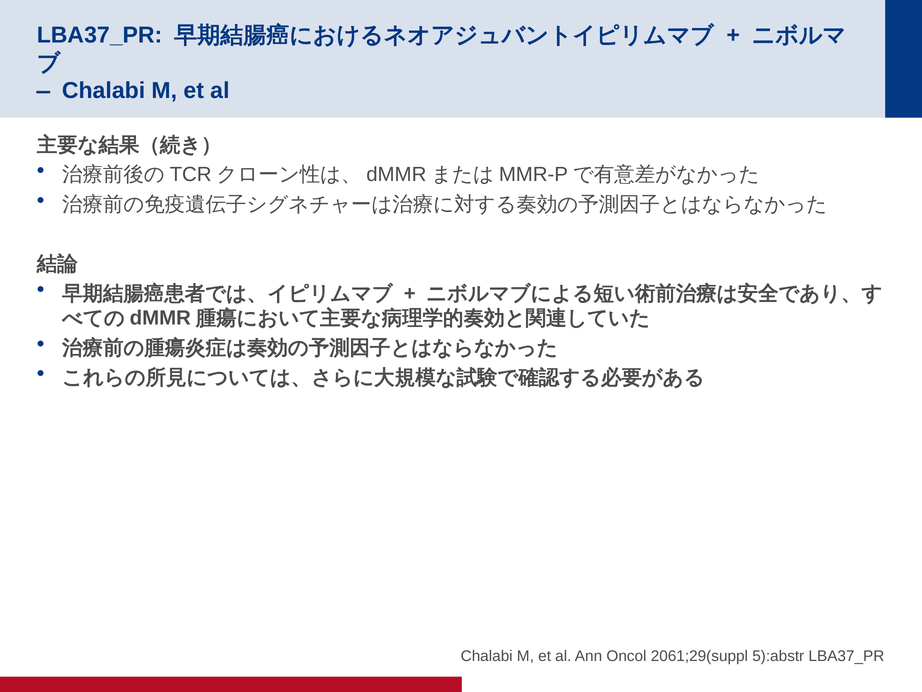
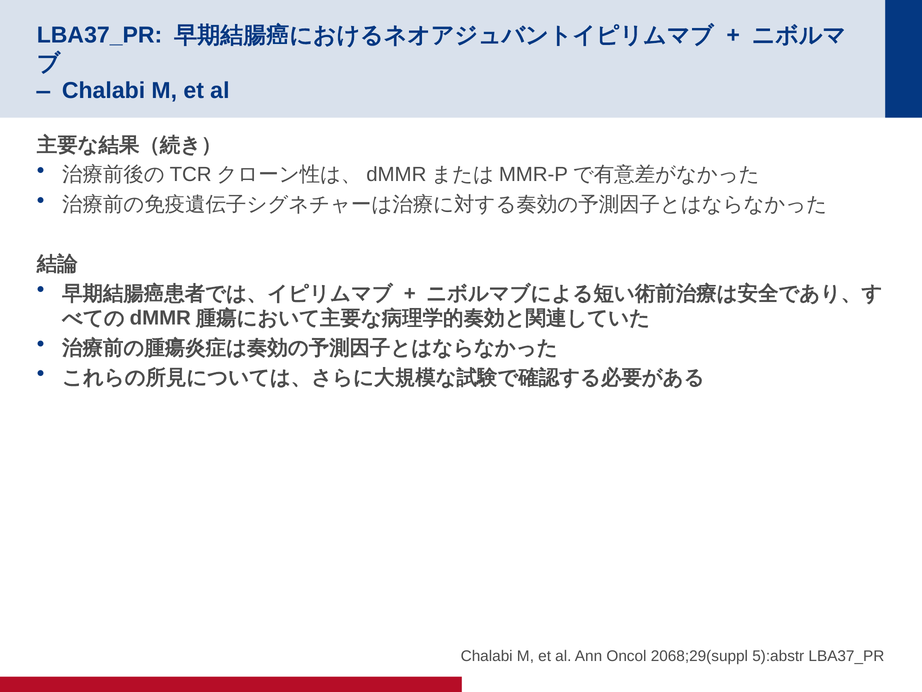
2061;29(suppl: 2061;29(suppl -> 2068;29(suppl (699, 656)
